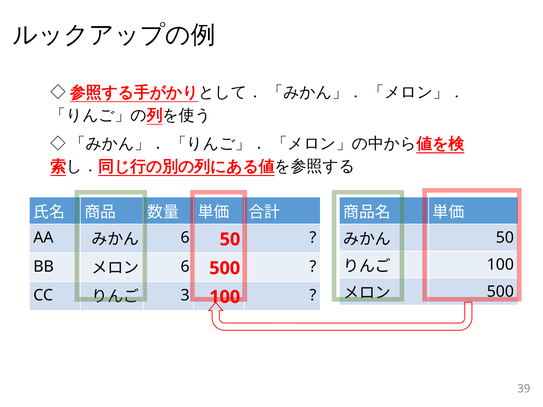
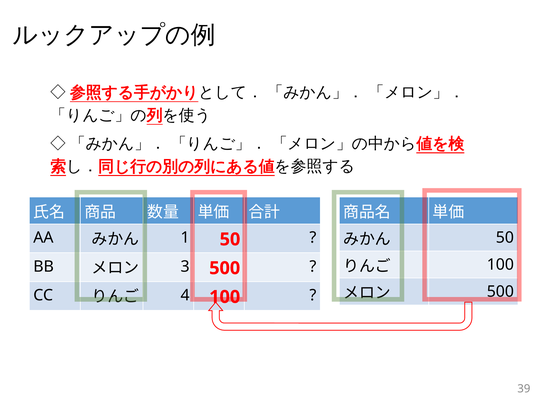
6: 6 -> 1 (185, 238)
6: 6 -> 3 (185, 267)
3: 3 -> 4 (185, 295)
